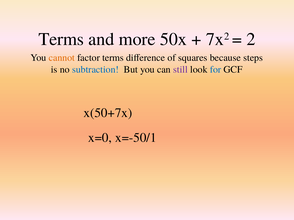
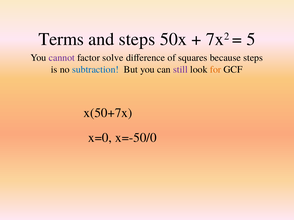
and more: more -> steps (137, 39)
2: 2 -> 5 (251, 39)
cannot colour: orange -> purple (62, 58)
factor terms: terms -> solve (113, 58)
for colour: blue -> orange (216, 70)
x=-50/1: x=-50/1 -> x=-50/0 (136, 138)
